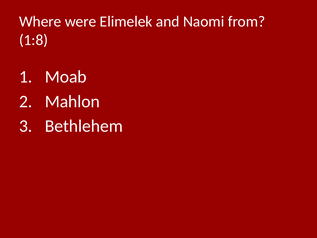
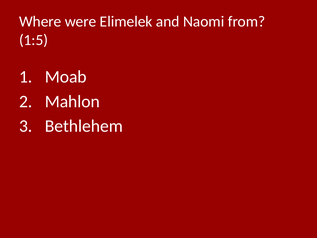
1:8: 1:8 -> 1:5 (34, 40)
